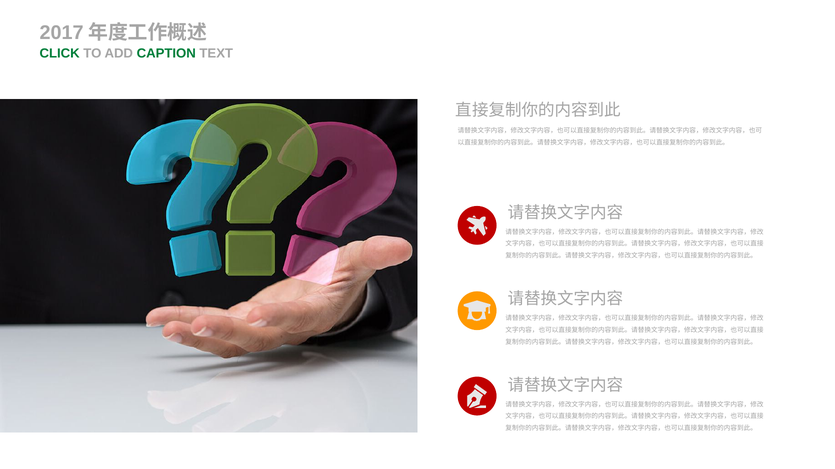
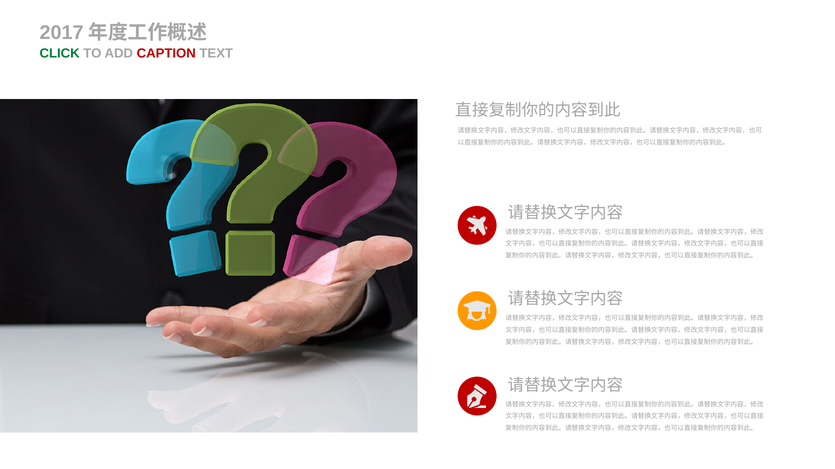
CAPTION colour: green -> red (166, 54)
